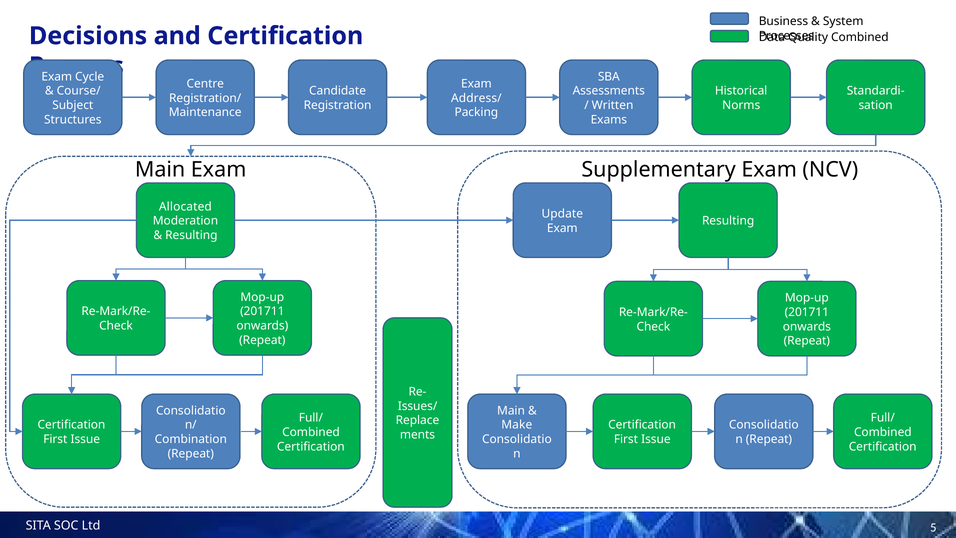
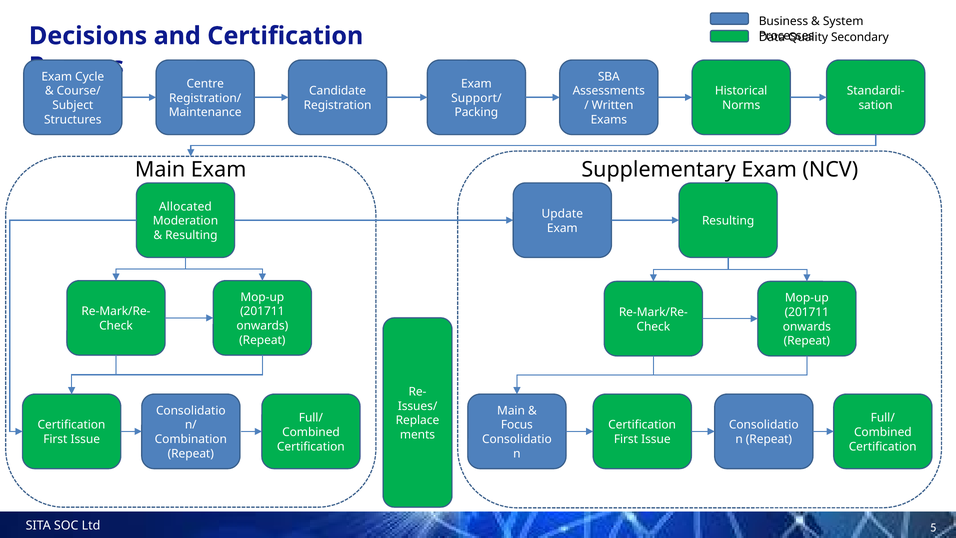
Combined: Combined -> Secondary (860, 37)
Address/: Address/ -> Support/ (476, 98)
Make: Make -> Focus (517, 425)
